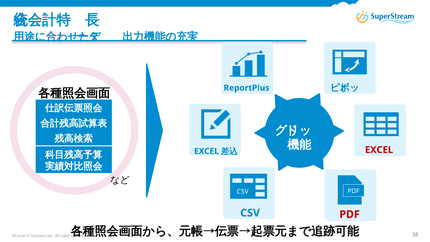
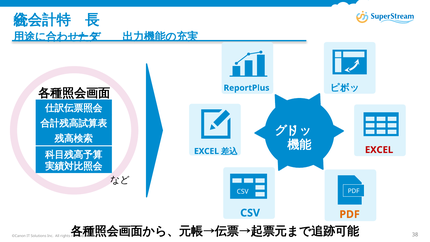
PDF colour: red -> orange (350, 214)
